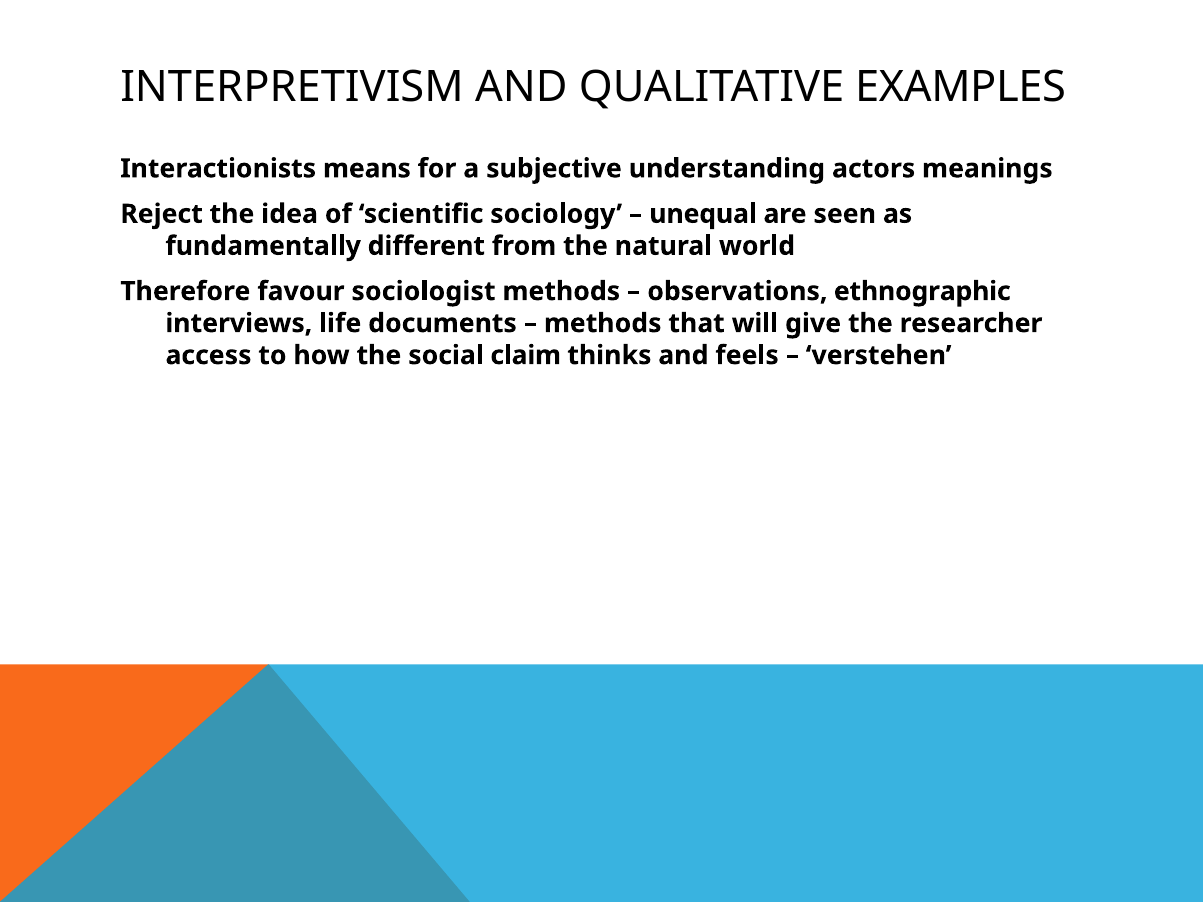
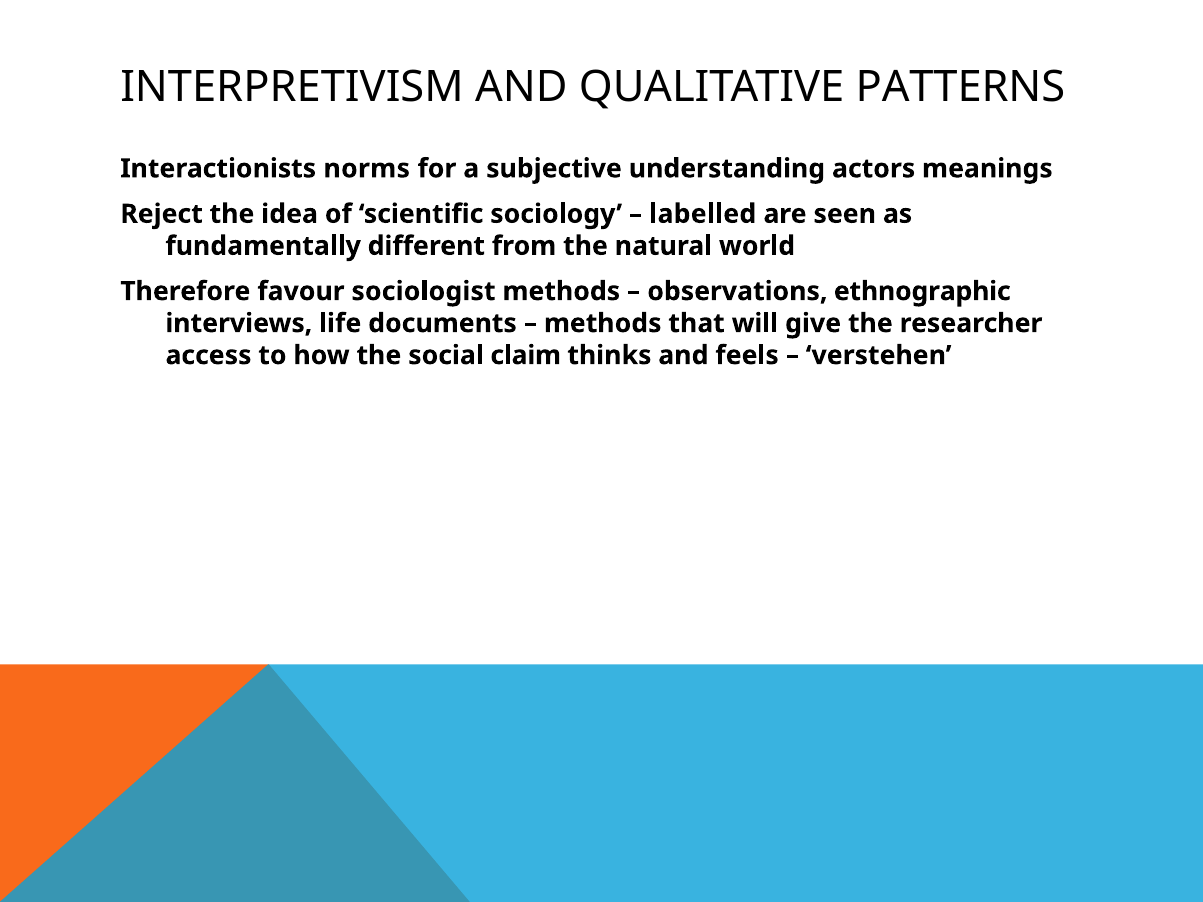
EXAMPLES: EXAMPLES -> PATTERNS (960, 87)
means: means -> norms (367, 169)
unequal: unequal -> labelled (703, 214)
